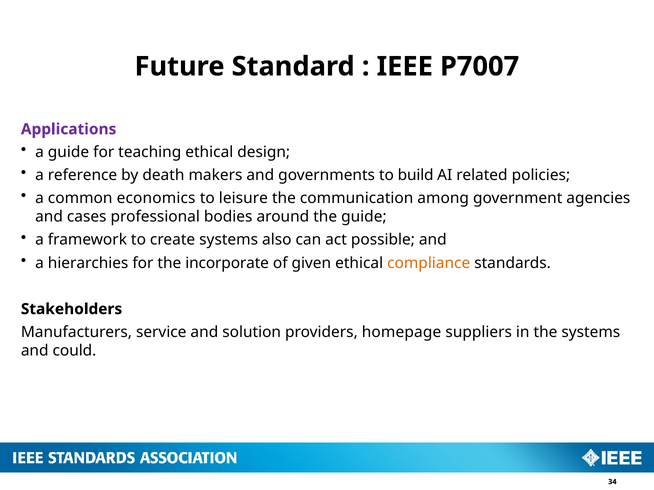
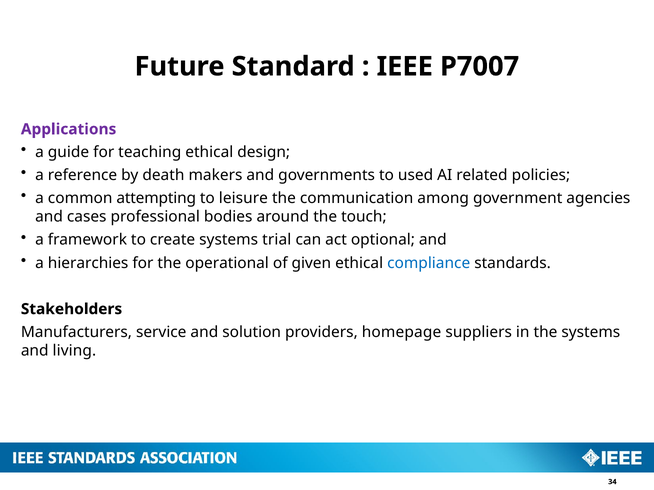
build: build -> used (416, 175)
economics: economics -> attempting (156, 199)
the guide: guide -> touch (364, 217)
also: also -> trial (277, 240)
possible: possible -> optional (383, 240)
incorporate: incorporate -> operational (227, 263)
compliance colour: orange -> blue (429, 263)
could: could -> living (74, 351)
